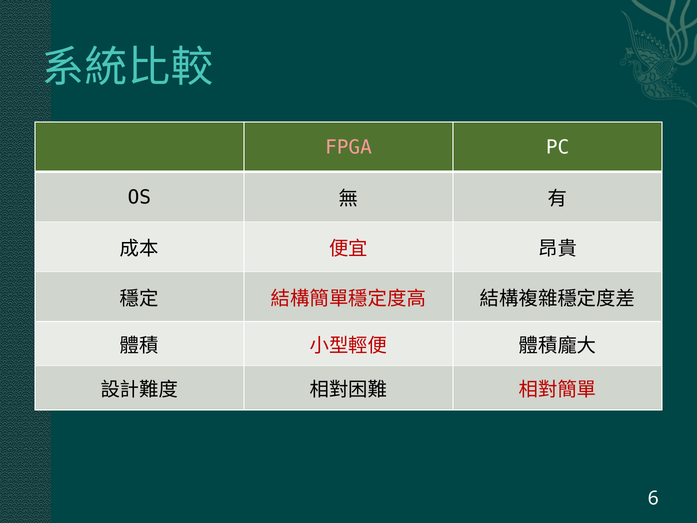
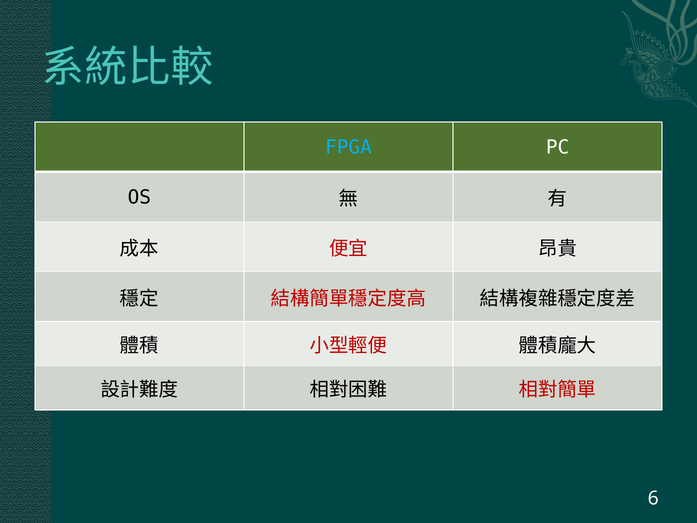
FPGA colour: pink -> light blue (348, 147)
